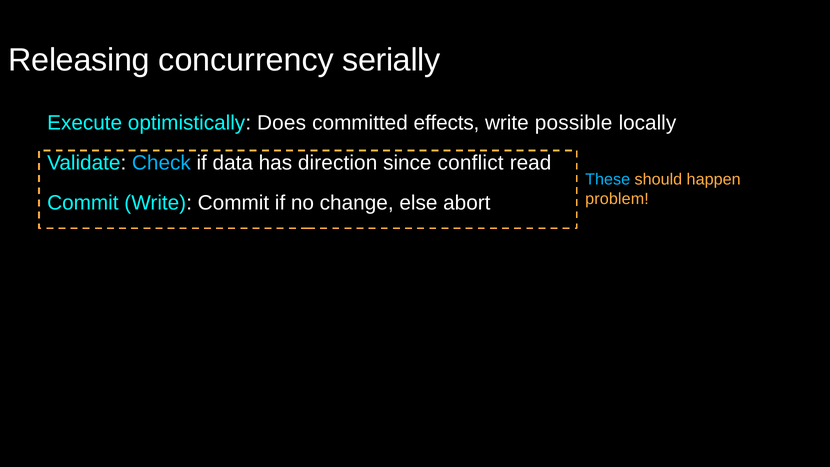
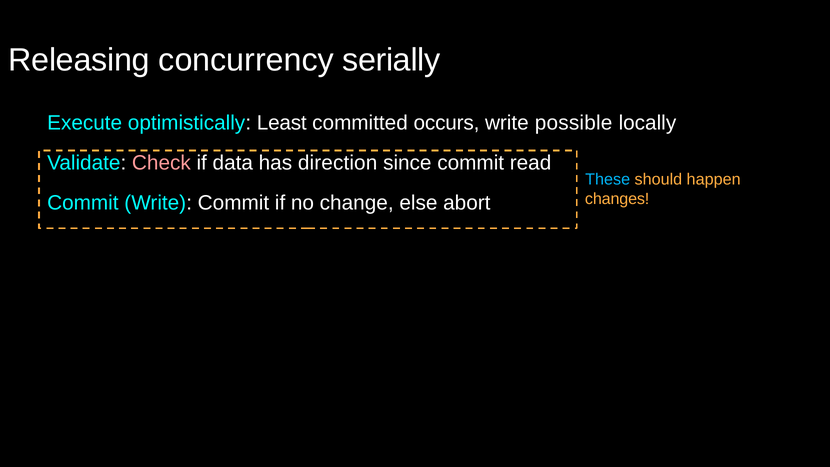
Does: Does -> Least (282, 123)
effects: effects -> occurs (447, 123)
Check colour: light blue -> pink (161, 163)
since conflict: conflict -> commit (471, 163)
problem: problem -> changes (617, 199)
